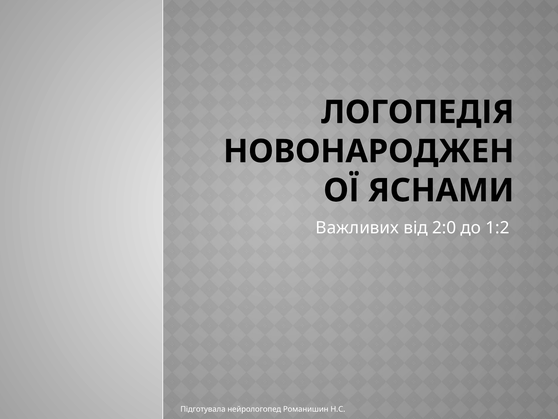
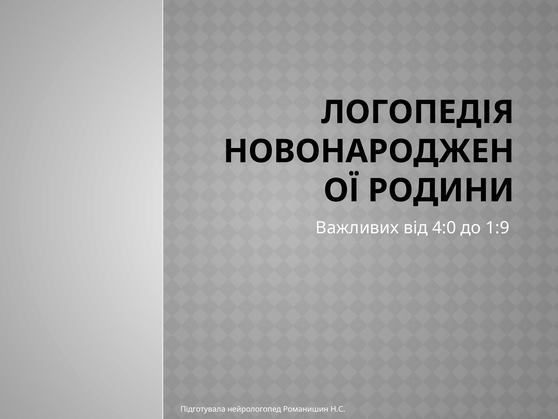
ЯСНАМИ: ЯСНАМИ -> РОДИНИ (441, 190)
2:0: 2:0 -> 4:0 (444, 227)
1:2: 1:2 -> 1:9 (497, 227)
